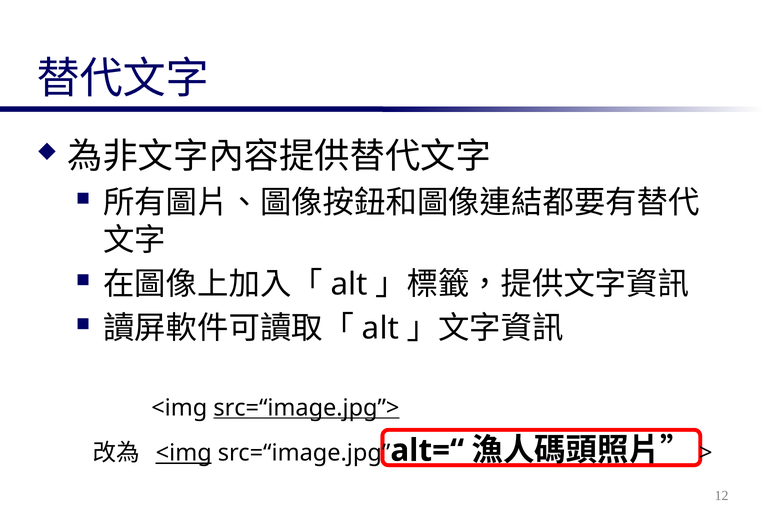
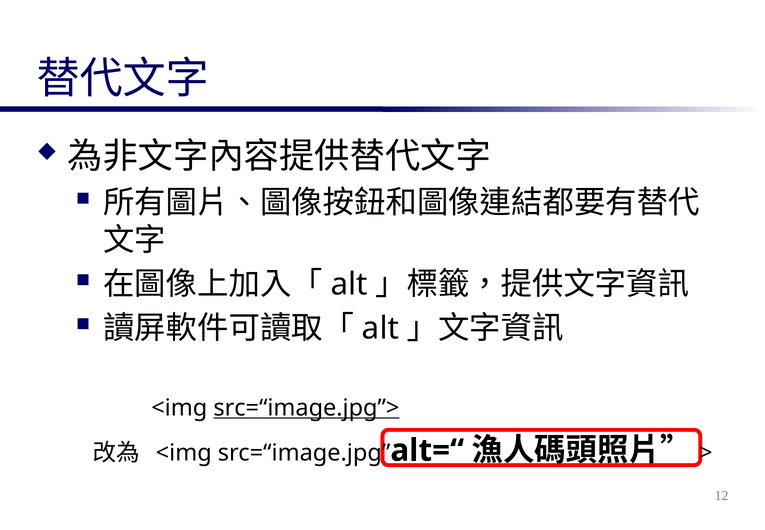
<img underline: present -> none (184, 453)
